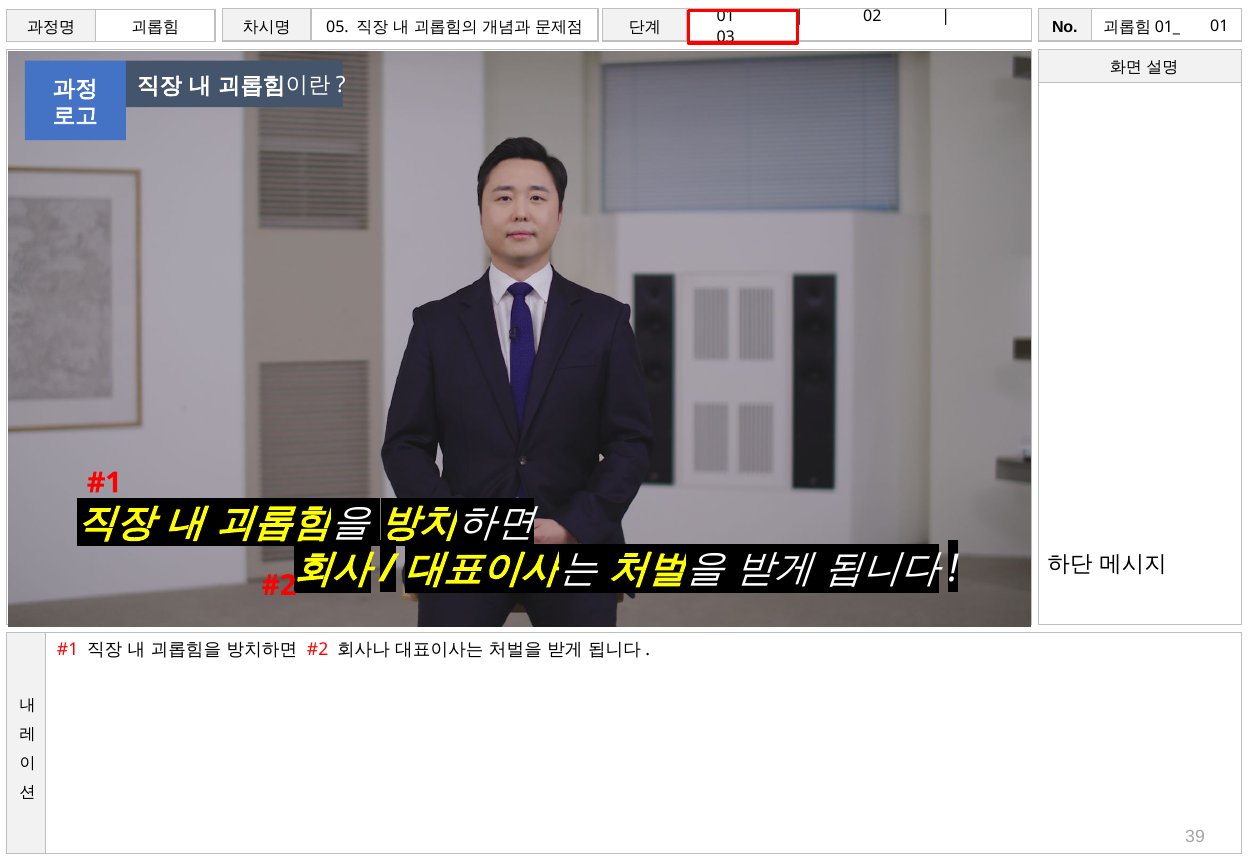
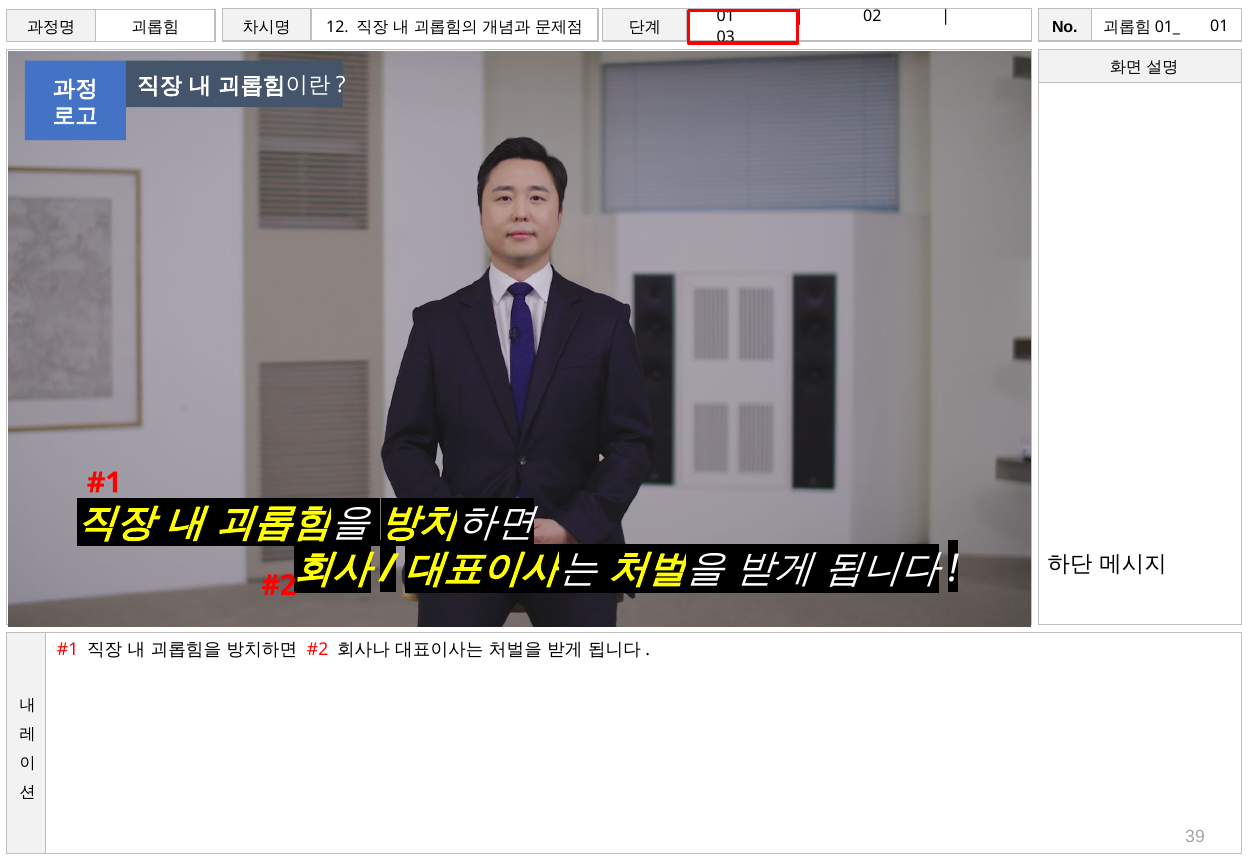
05: 05 -> 12 (337, 27)
